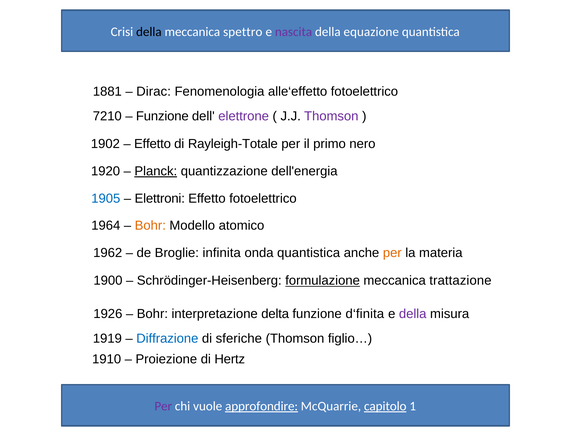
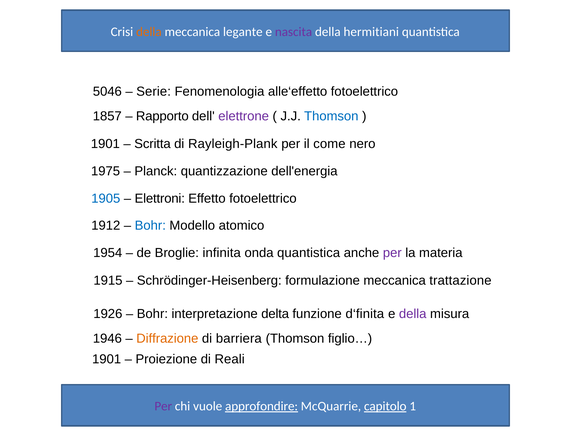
della colour: black -> orange (149, 32)
spettro: spettro -> legante (243, 32)
equazione: equazione -> hermitiani (371, 32)
1881: 1881 -> 5046 (107, 91)
Dirac: Dirac -> Serie (154, 91)
7210: 7210 -> 1857 (107, 116)
Funzione: Funzione -> Rapporto (162, 116)
Thomson colour: purple -> blue (331, 116)
1902: 1902 -> 1901 (105, 144)
Effetto: Effetto -> Scritta (153, 144)
Rayleigh-Totale: Rayleigh-Totale -> Rayleigh-Plank (233, 144)
primo: primo -> come (329, 144)
1920: 1920 -> 1975 (106, 171)
Planck underline: present -> none (156, 171)
1964: 1964 -> 1912 (106, 225)
Bohr colour: orange -> blue (150, 225)
1962: 1962 -> 1954 (108, 252)
per colour: orange -> purple (392, 252)
1900: 1900 -> 1915 (108, 280)
formulazione underline: present -> none (323, 280)
1919: 1919 -> 1946 (107, 338)
Diffrazione colour: blue -> orange (167, 338)
sferiche: sferiche -> barriera (239, 338)
1910: 1910 -> 1901 (107, 359)
Hertz: Hertz -> Reali (230, 359)
